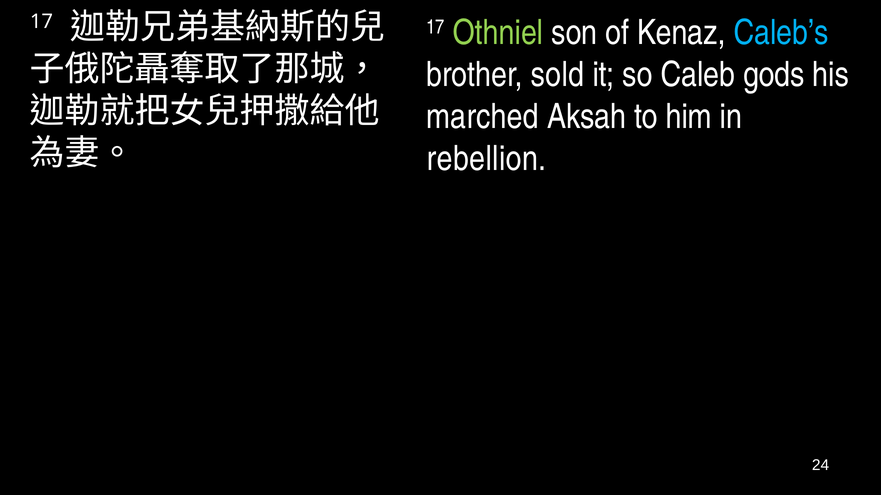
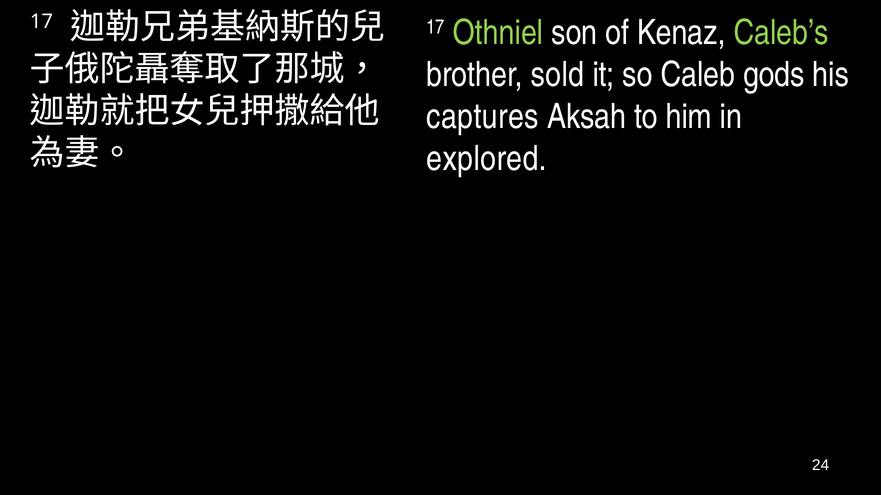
Caleb’s colour: light blue -> light green (781, 33)
marched: marched -> captures (483, 117)
rebellion: rebellion -> explored (487, 159)
